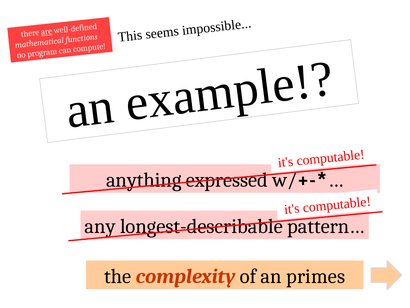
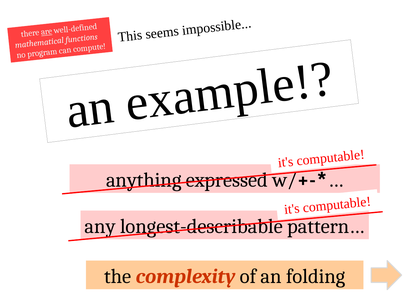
primes: primes -> folding (316, 276)
